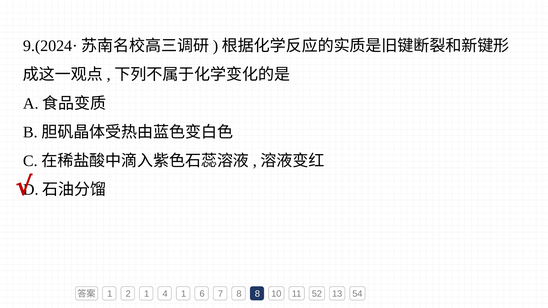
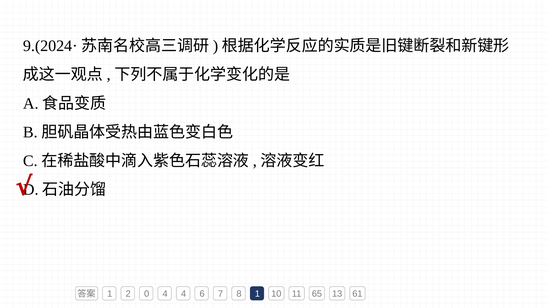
2 1: 1 -> 0 (147, 294)
4 1: 1 -> 4 (184, 294)
8 8: 8 -> 1 (257, 294)
52: 52 -> 65 (317, 294)
54: 54 -> 61 (357, 294)
